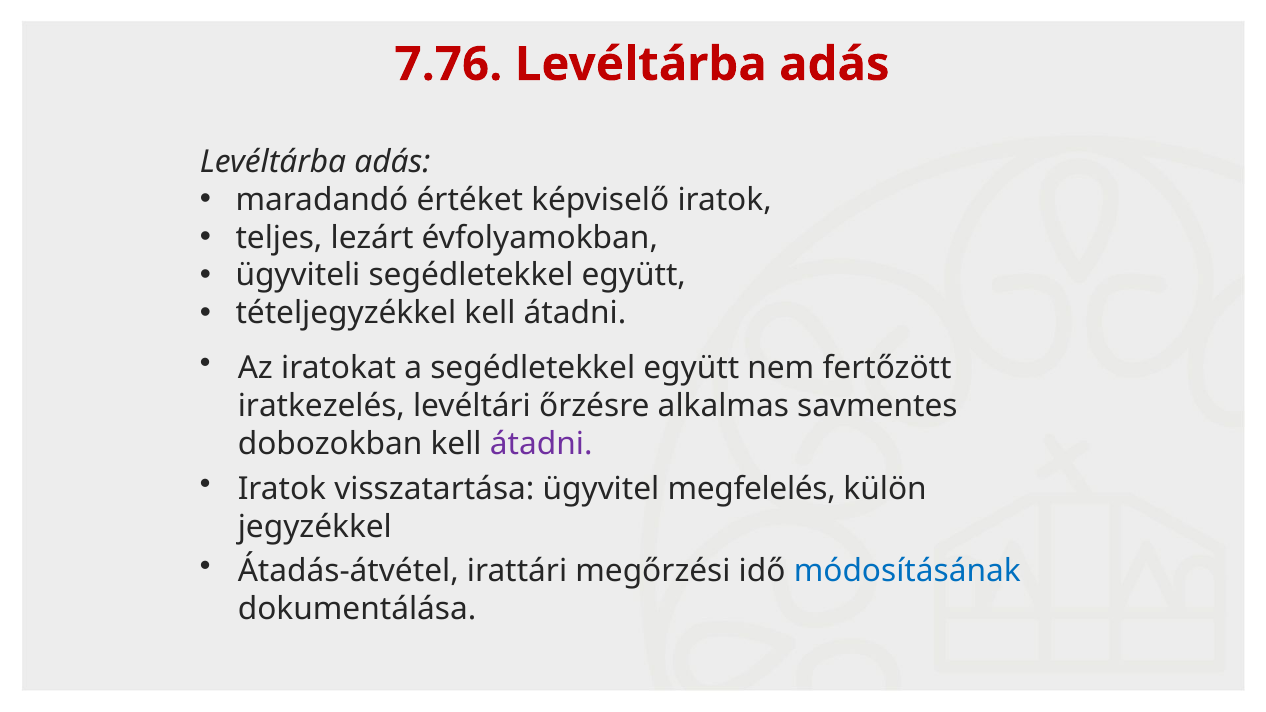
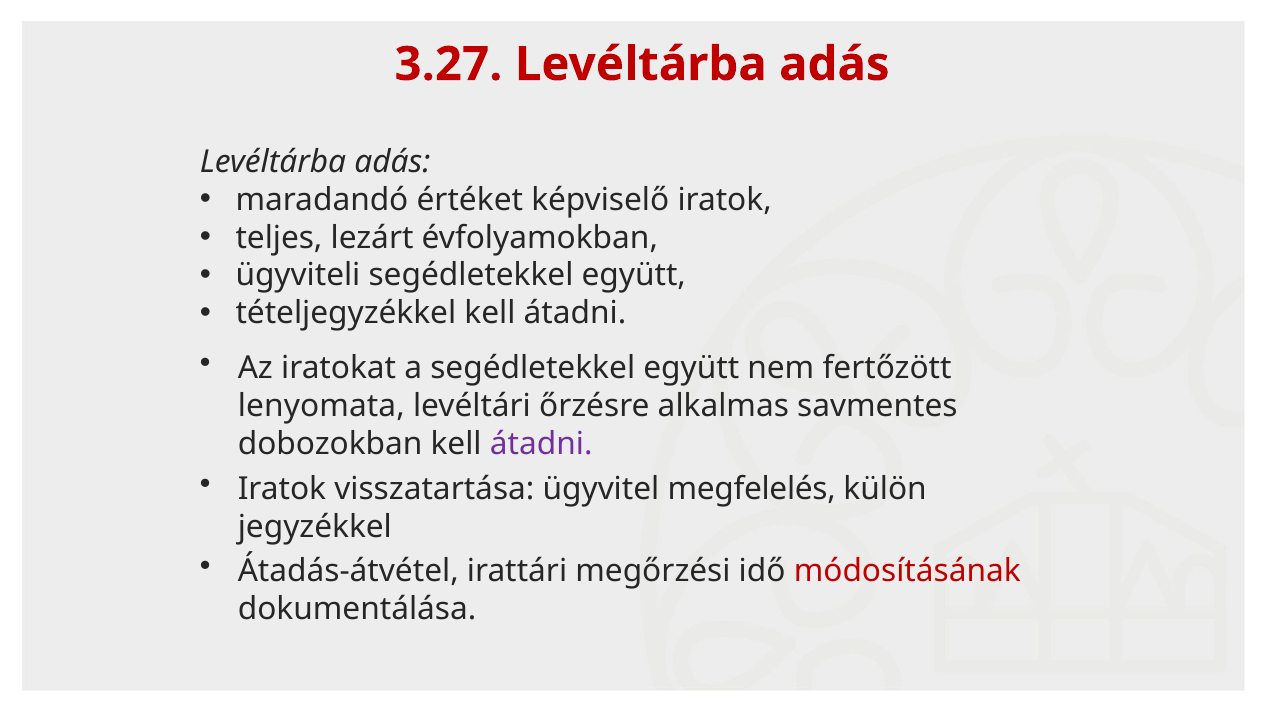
7.76: 7.76 -> 3.27 (448, 64)
iratkezelés: iratkezelés -> lenyomata (321, 407)
módosításának colour: blue -> red (907, 571)
